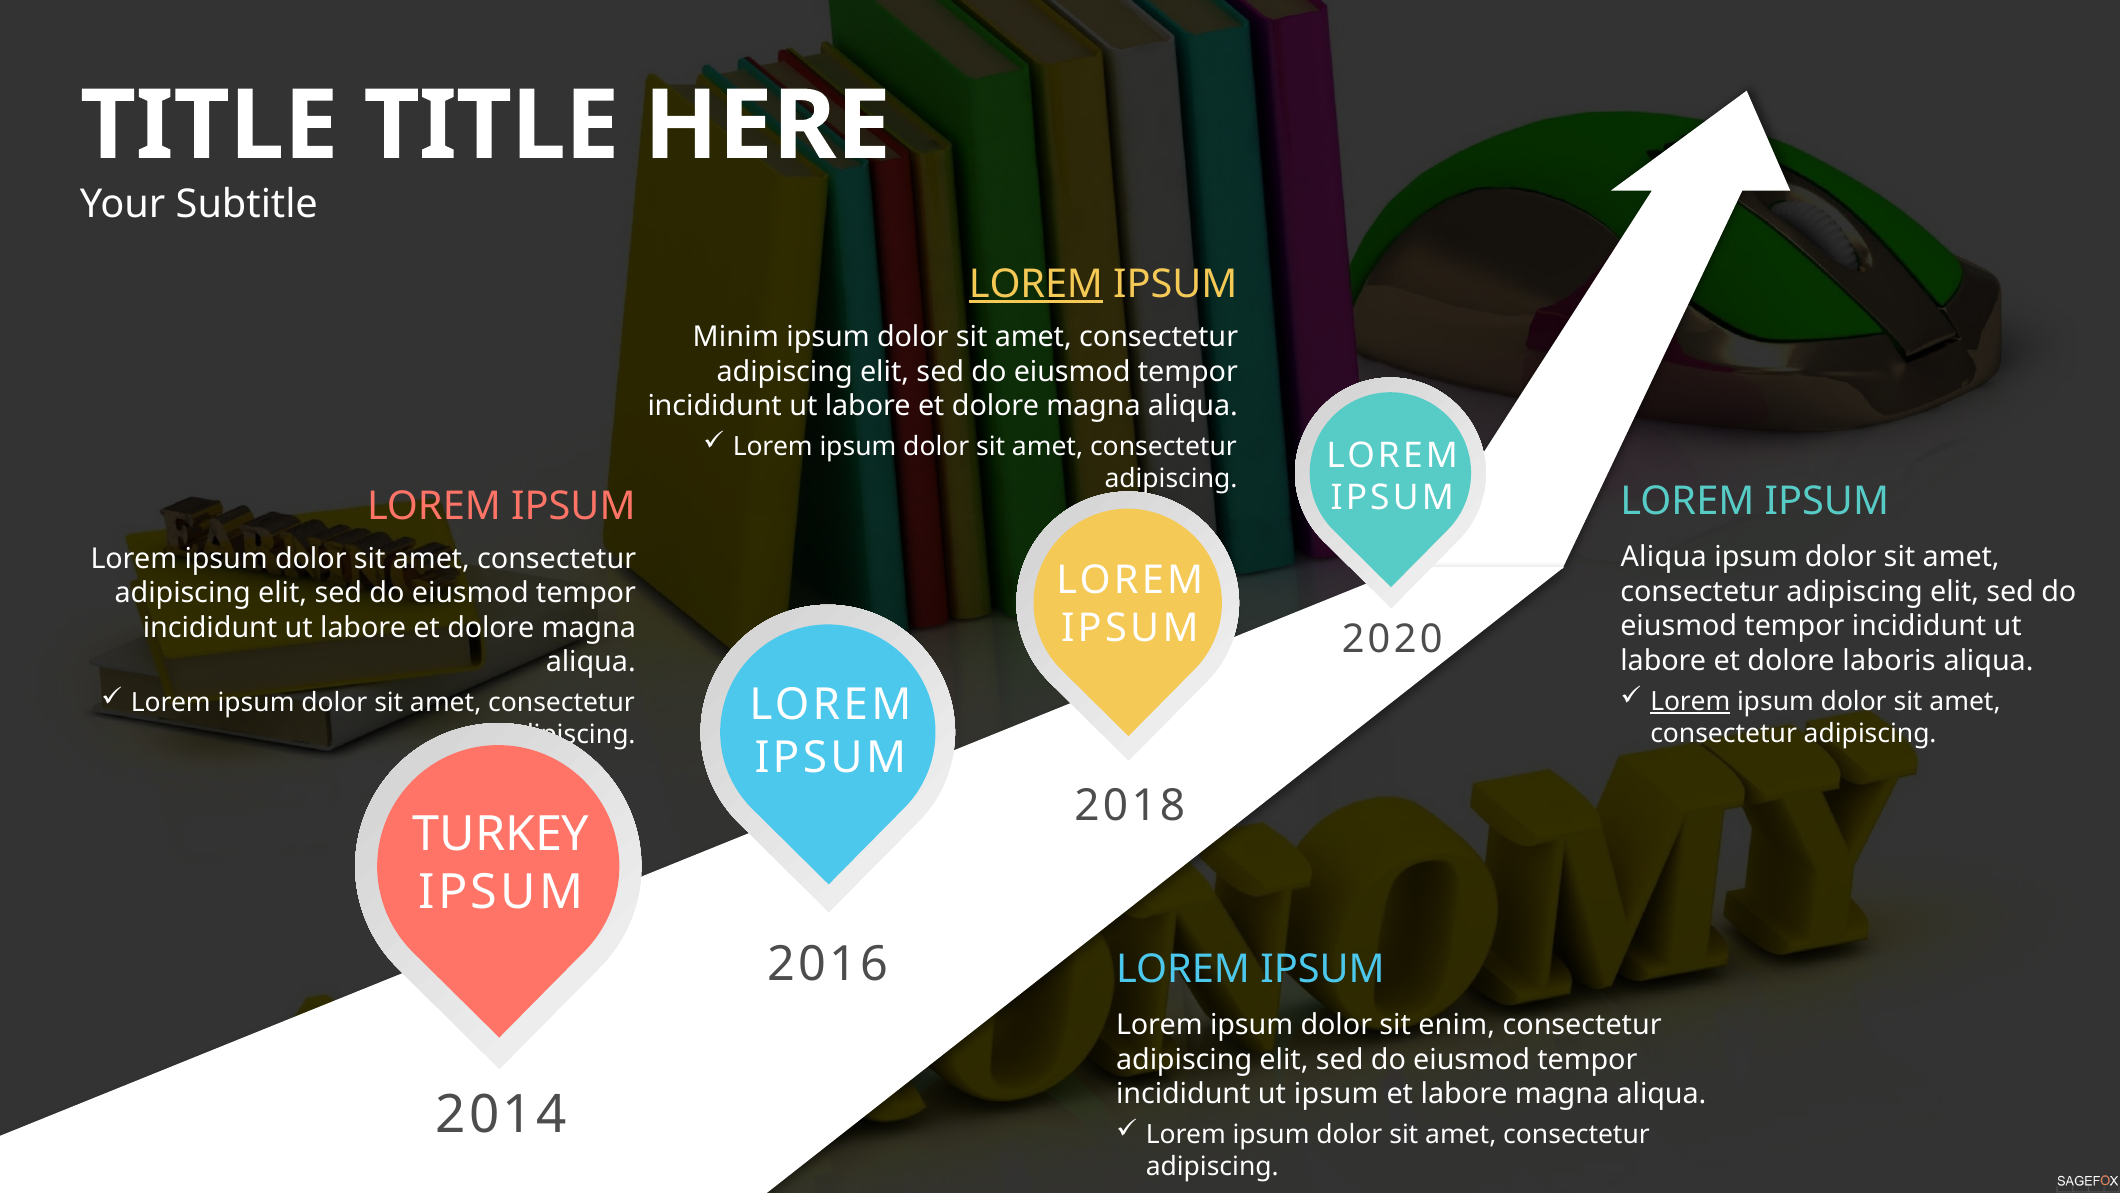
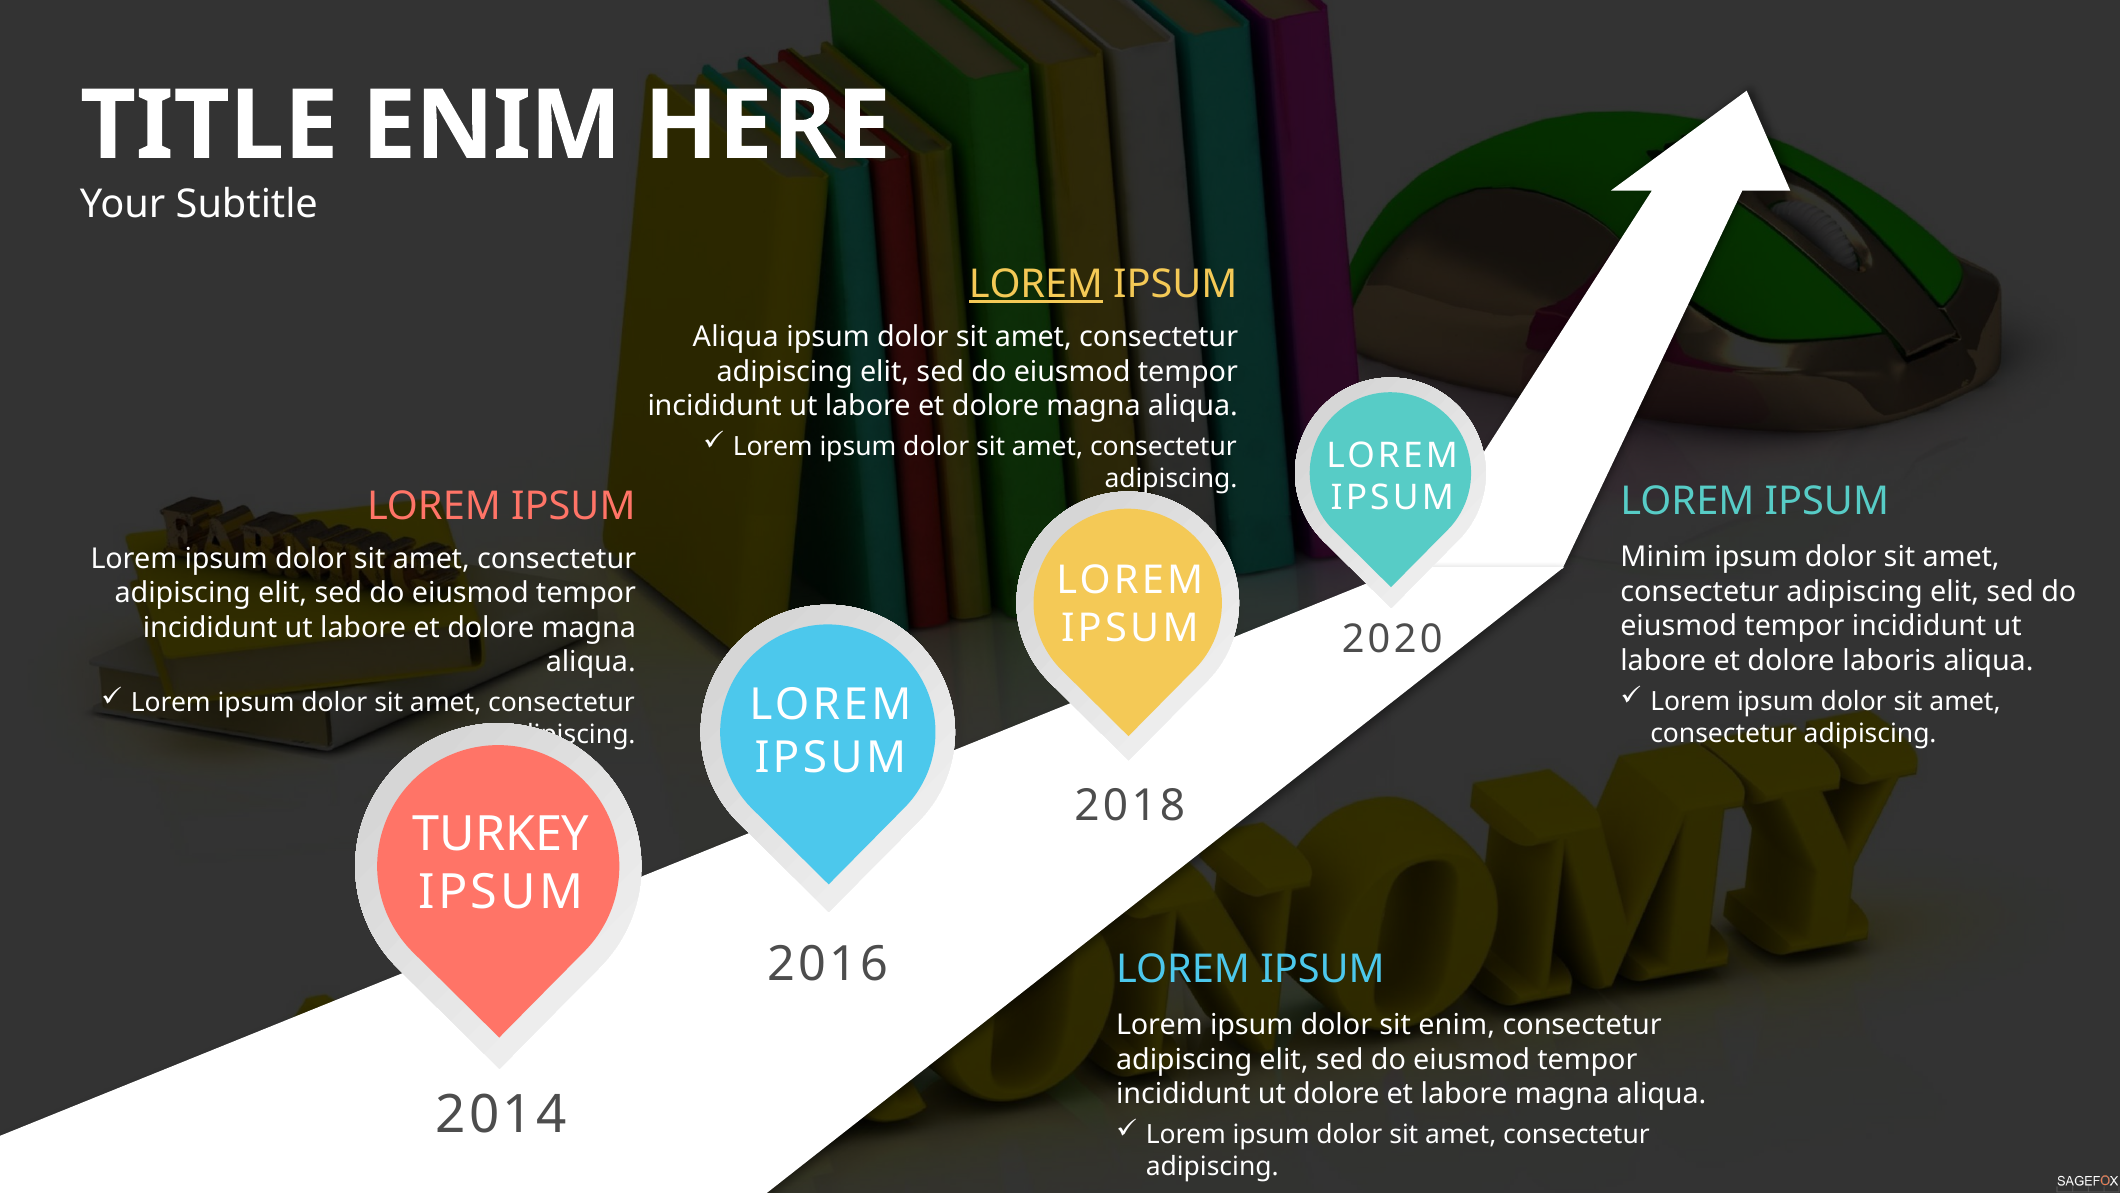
TITLE: TITLE -> ENIM (492, 126)
Minim: Minim -> Aliqua (736, 337)
Aliqua: Aliqua -> Minim (1664, 557)
Lorem underline: present -> none (1690, 701)
ut ipsum: ipsum -> dolore (1336, 1094)
